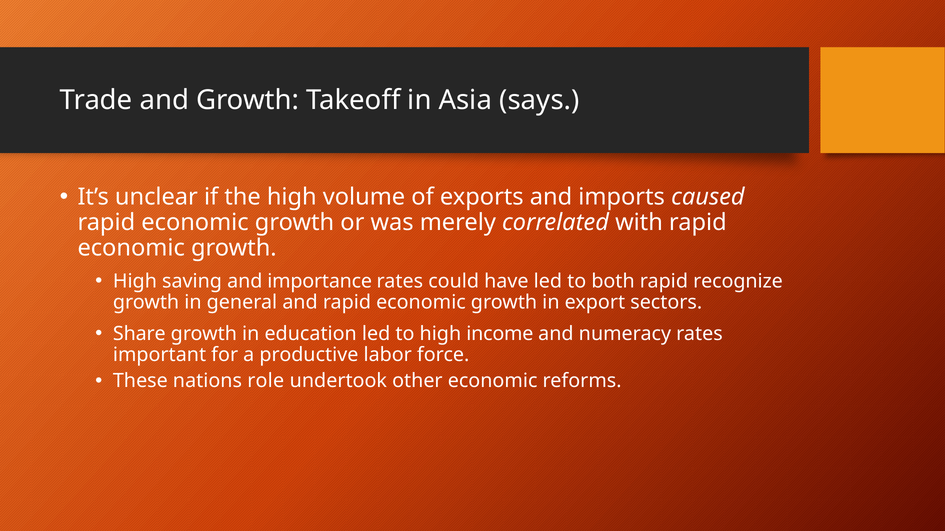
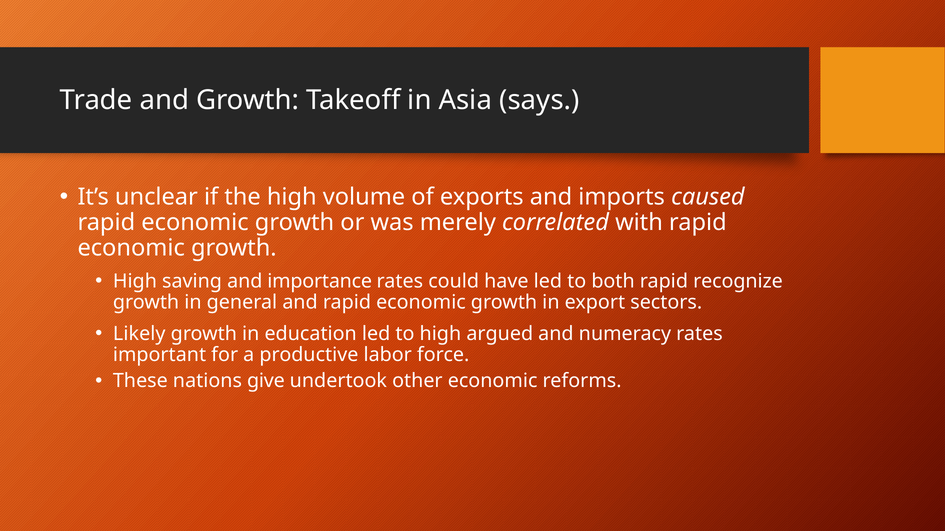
Share: Share -> Likely (139, 334)
income: income -> argued (500, 334)
role: role -> give (266, 381)
